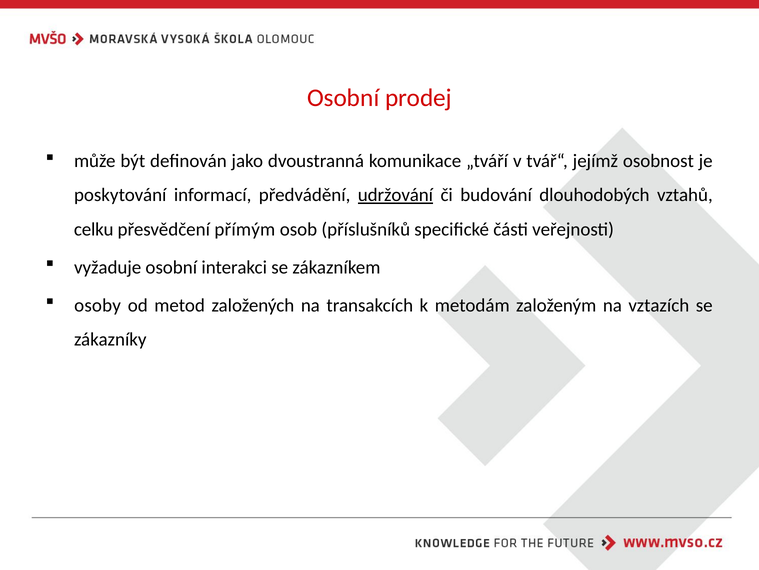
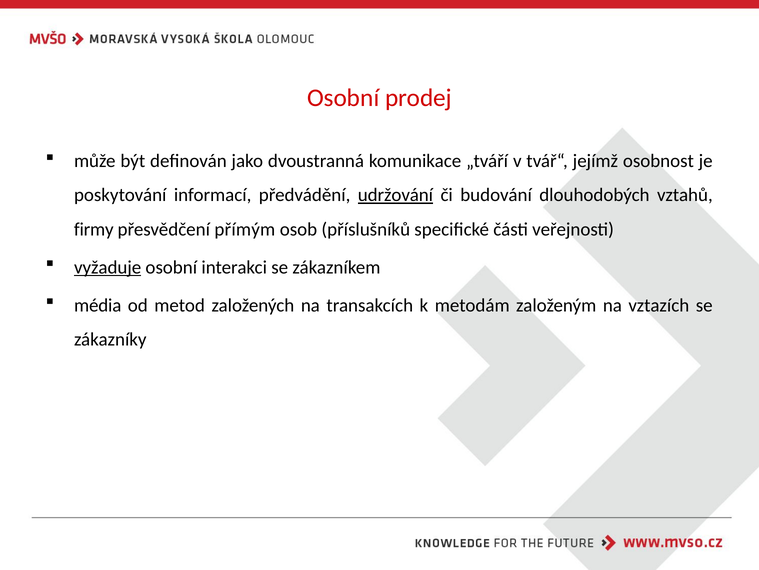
celku: celku -> firmy (94, 229)
vyžaduje underline: none -> present (108, 267)
osoby: osoby -> média (98, 305)
